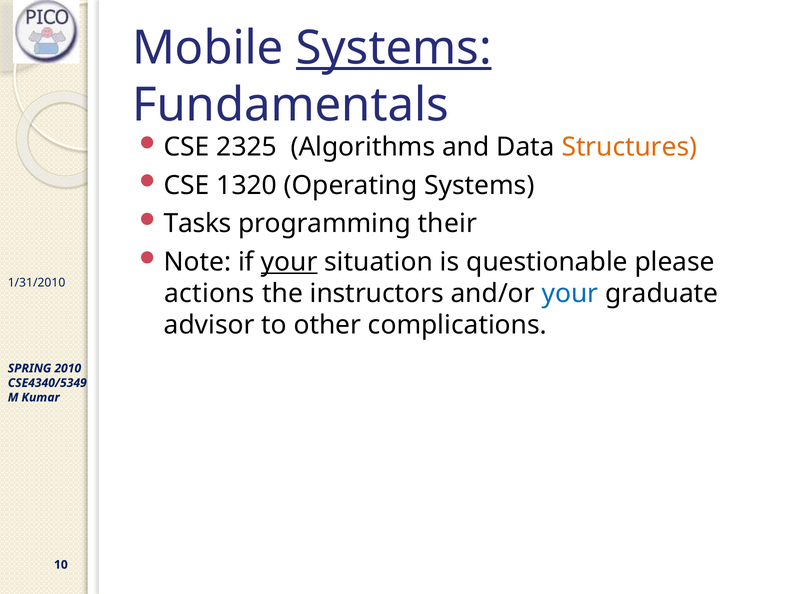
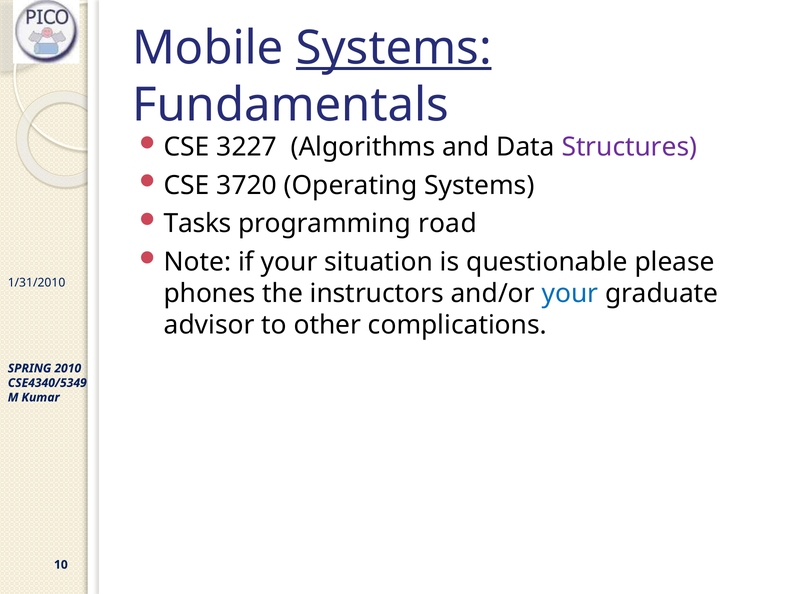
2325: 2325 -> 3227 (247, 147)
Structures colour: orange -> purple (629, 147)
1320: 1320 -> 3720 (247, 185)
their: their -> road (447, 224)
your underline: present -> none (289, 262)
actions: actions -> phones (210, 294)
